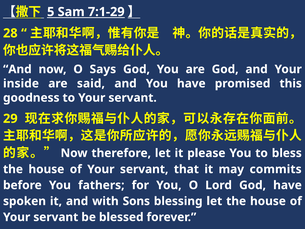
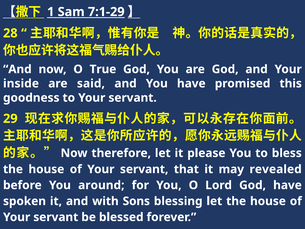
5: 5 -> 1 (51, 12)
Says: Says -> True (103, 69)
commits: commits -> revealed (276, 169)
fathers: fathers -> around (101, 185)
